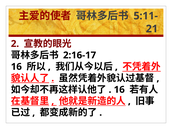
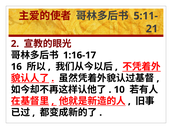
2:16-17: 2:16-17 -> 1:16-17 (80, 55)
16: 16 -> 10 (119, 90)
